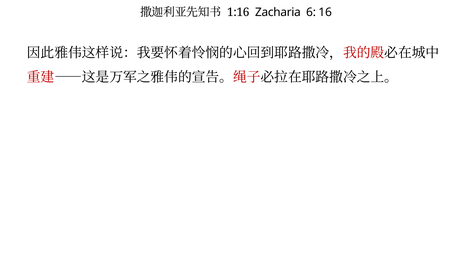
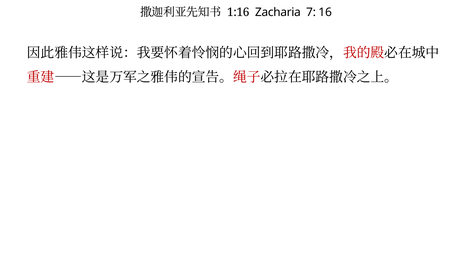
6: 6 -> 7 (311, 12)
